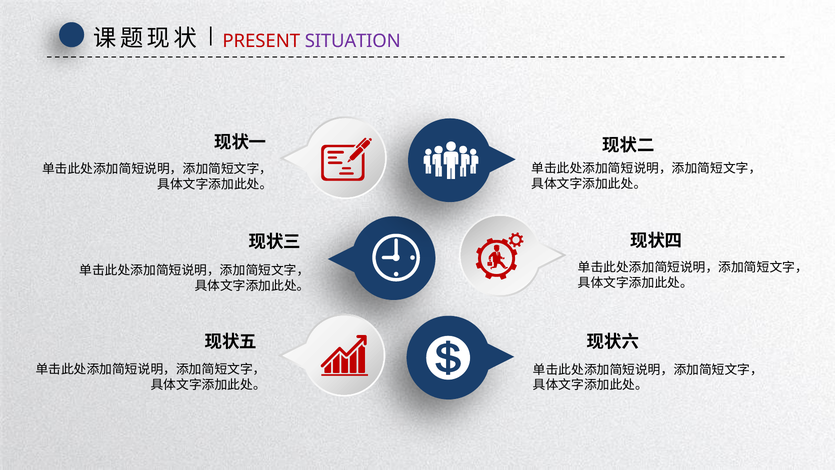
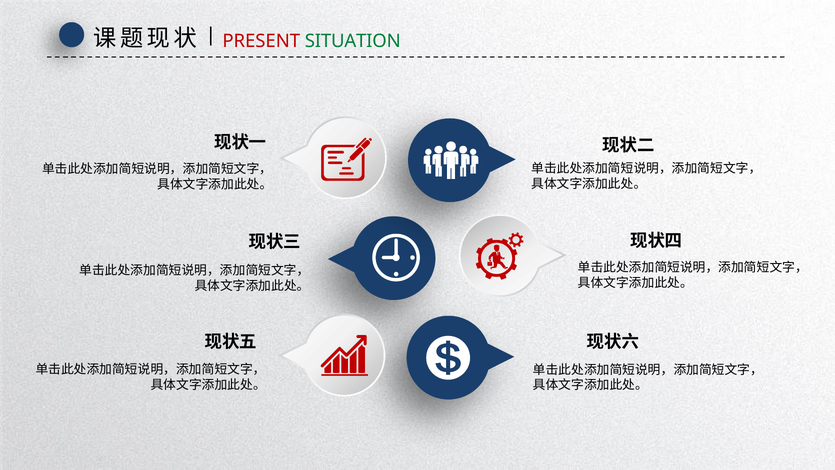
SITUATION colour: purple -> green (353, 41)
